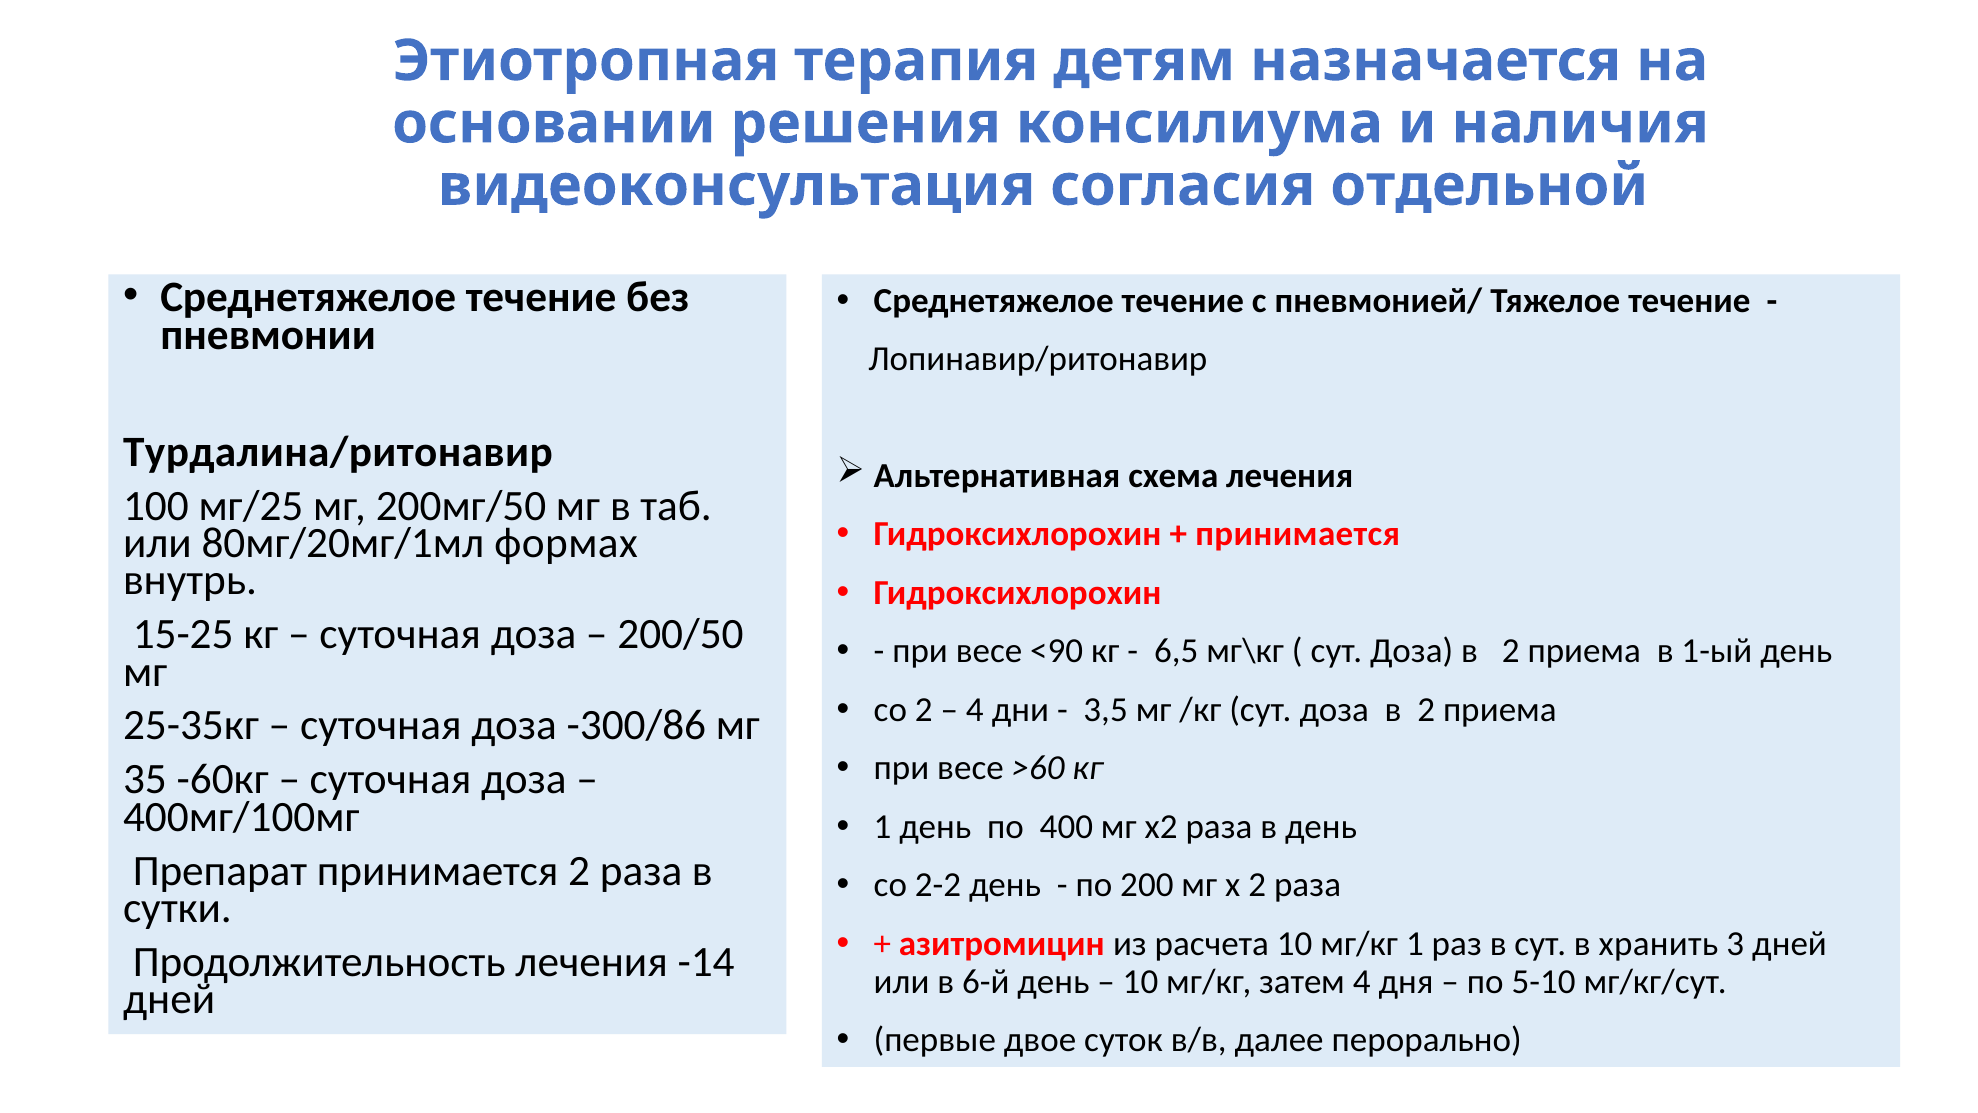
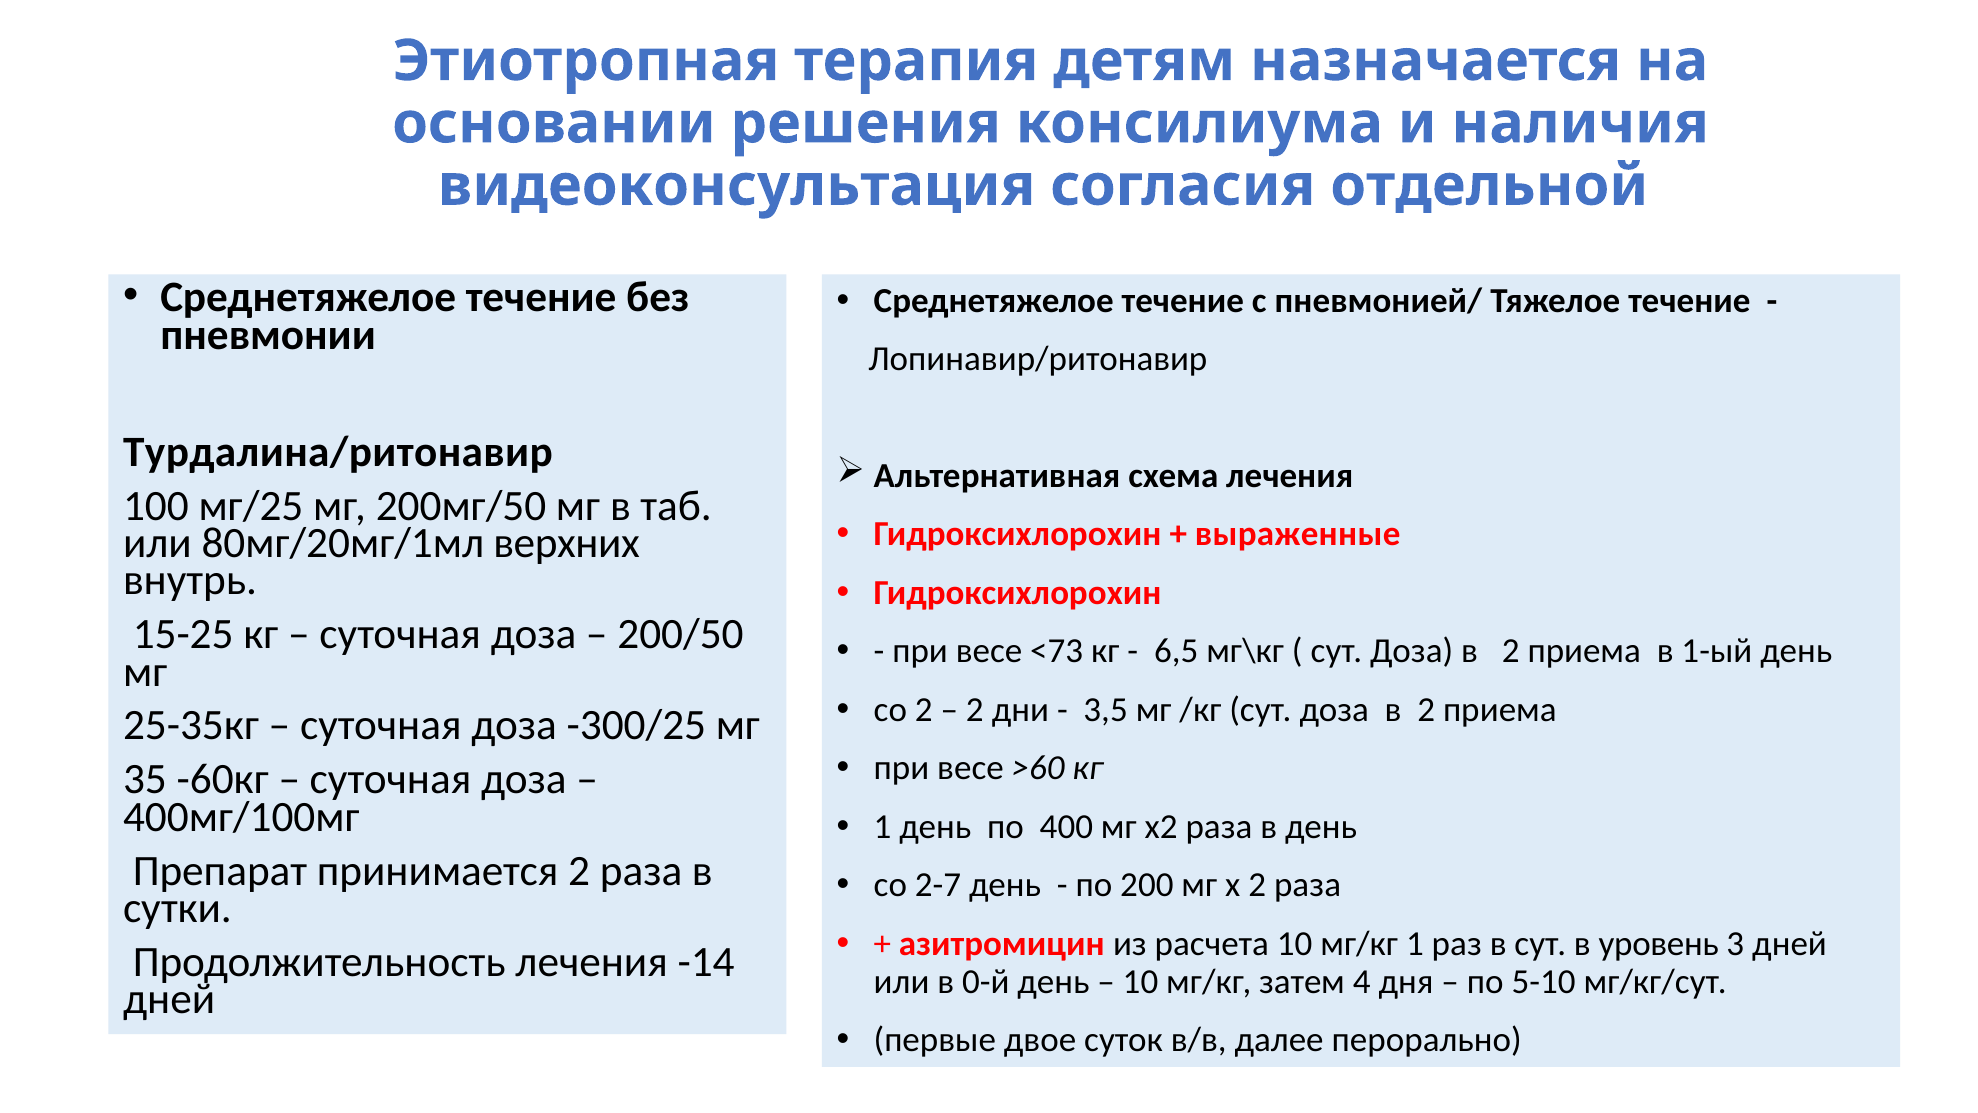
принимается: принимается -> выраженные (1298, 534)
формах: формах -> верхних (567, 543)
<90: <90 -> <73 (1057, 651)
4: 4 -> 2 (975, 710)
-300/86: -300/86 -> -300/25 (636, 725)
2-2: 2-2 -> 2-7 (938, 885)
хранить: хранить -> уровень (1659, 943)
6-й: 6-й -> 0-й (986, 981)
